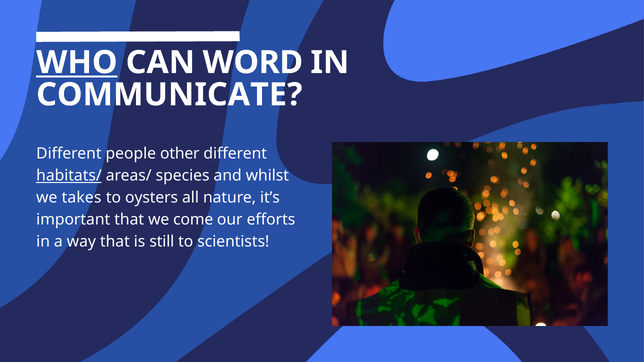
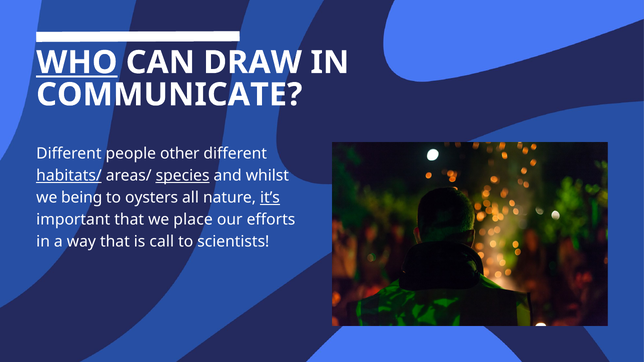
WORD: WORD -> DRAW (253, 63)
species underline: none -> present (183, 176)
takes: takes -> being (82, 198)
it’s underline: none -> present (270, 198)
come: come -> place (193, 220)
still: still -> call (162, 242)
